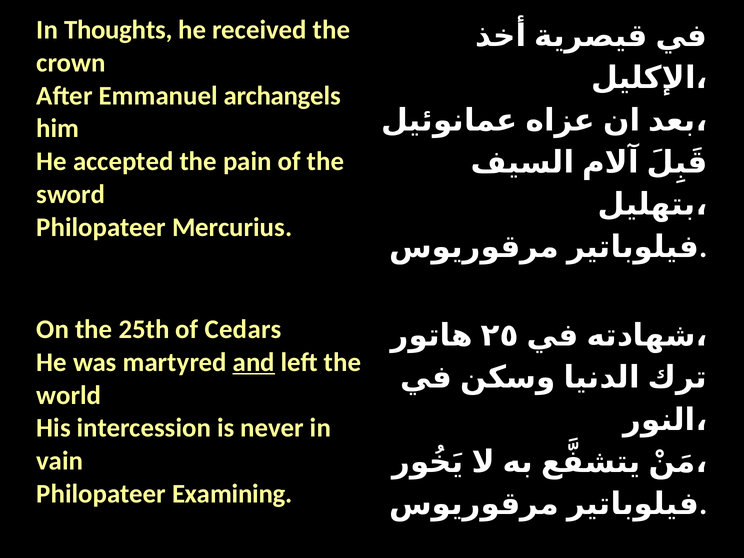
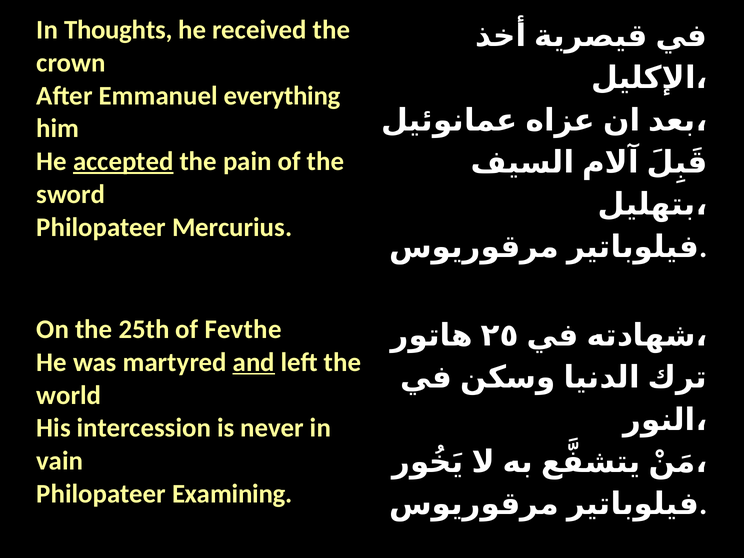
archangels: archangels -> everything (282, 96)
accepted underline: none -> present (123, 161)
Cedars: Cedars -> Fevthe (243, 329)
